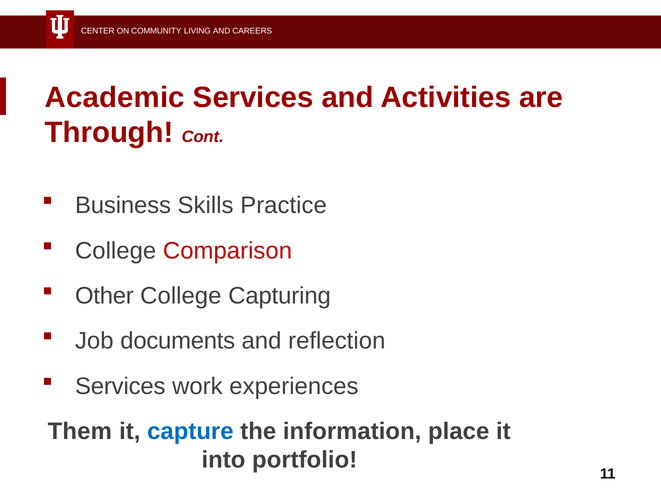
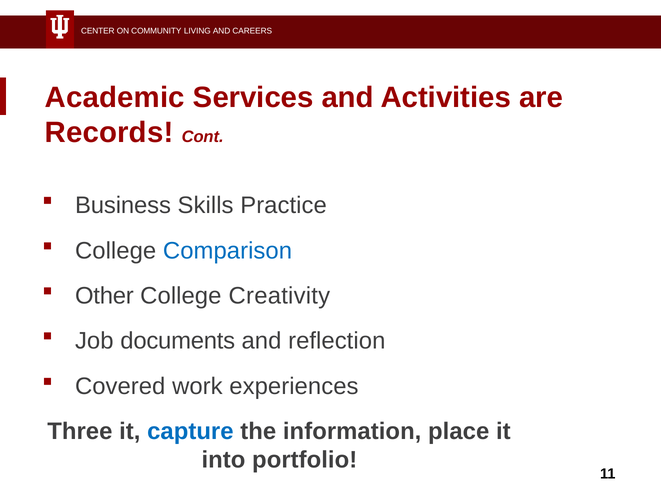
Through: Through -> Records (109, 133)
Comparison colour: red -> blue (228, 251)
Capturing: Capturing -> Creativity (279, 296)
Services: Services -> Covered (120, 386)
Them: Them -> Three (80, 431)
